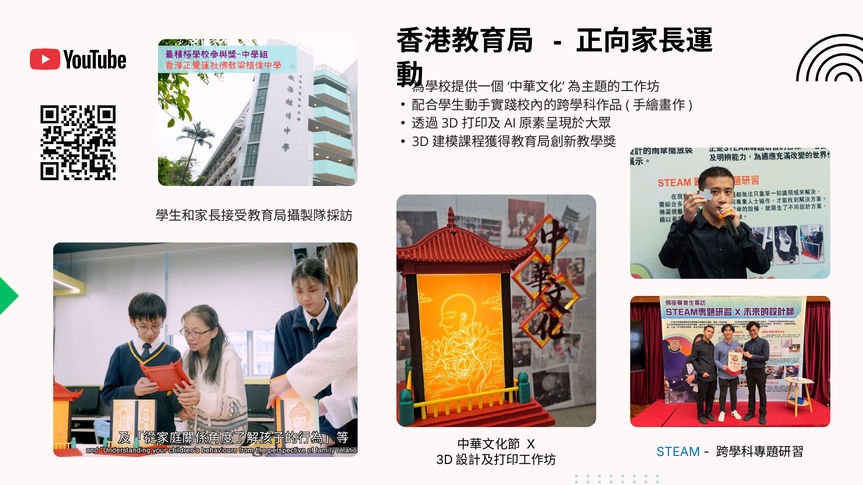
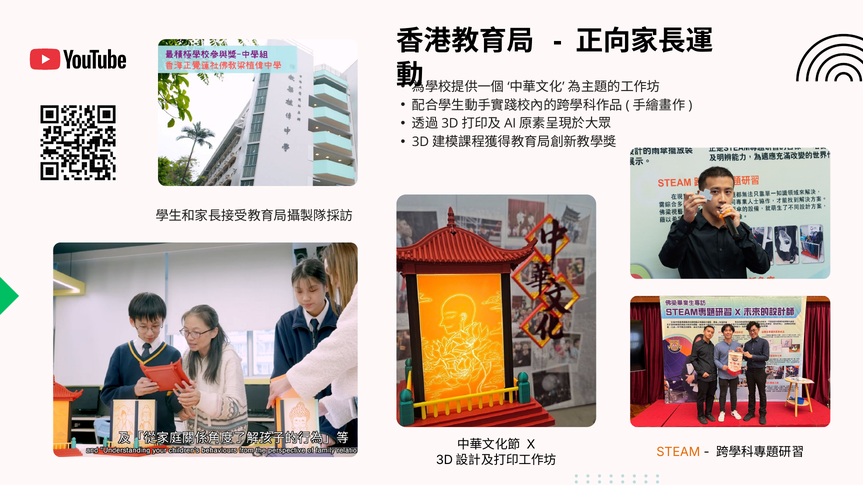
STEAM colour: blue -> orange (678, 453)
